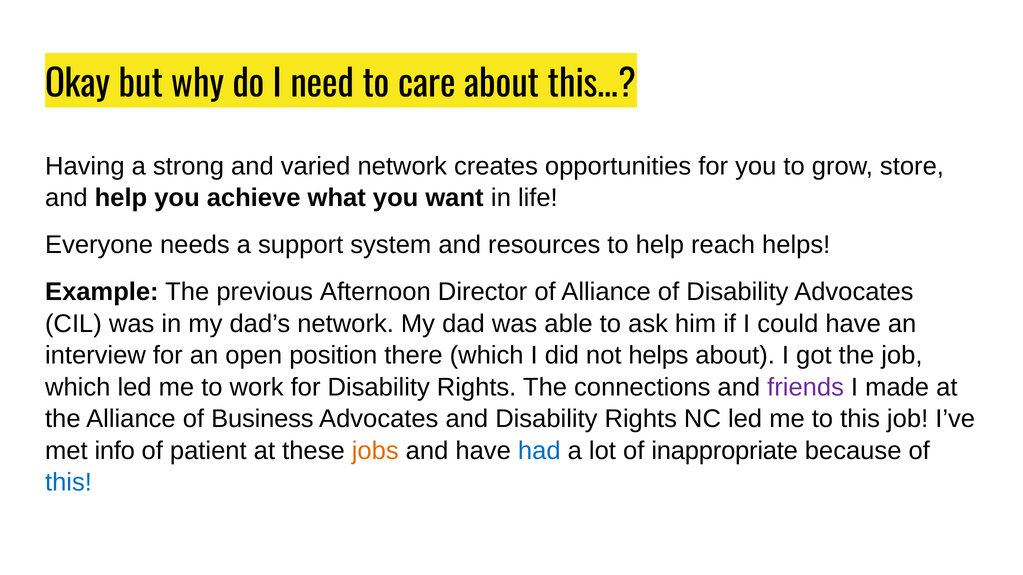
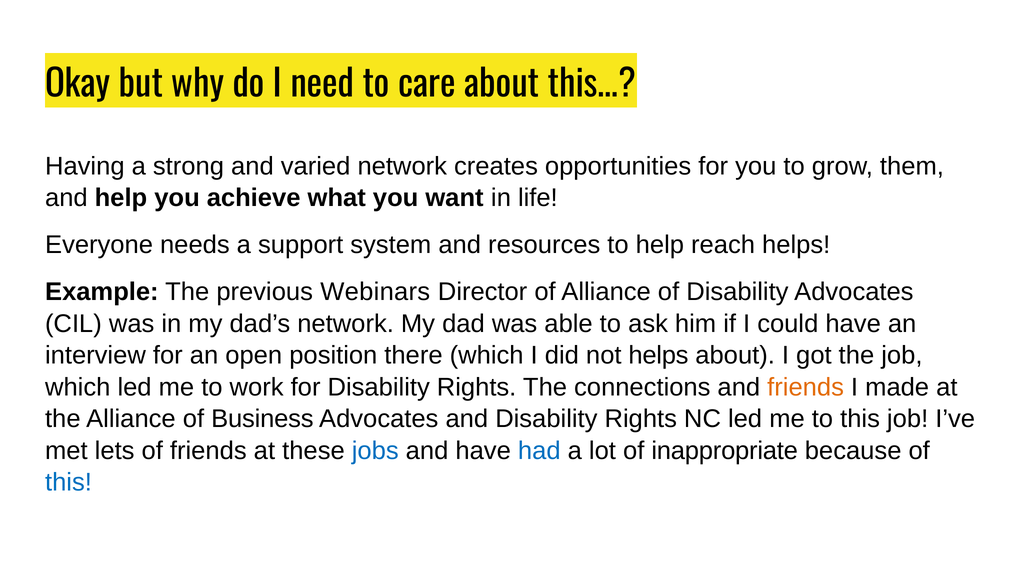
store: store -> them (912, 166)
Afternoon: Afternoon -> Webinars (375, 292)
friends colour: purple -> orange (806, 388)
info: info -> lets (115, 451)
of patient: patient -> friends (208, 451)
jobs colour: orange -> blue (375, 451)
